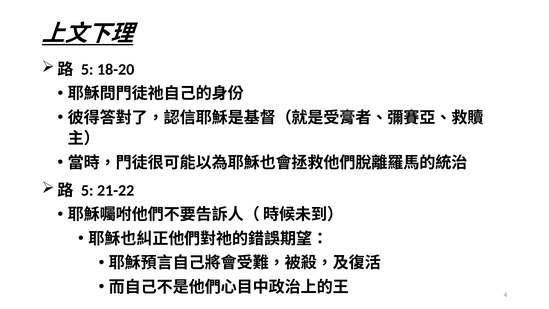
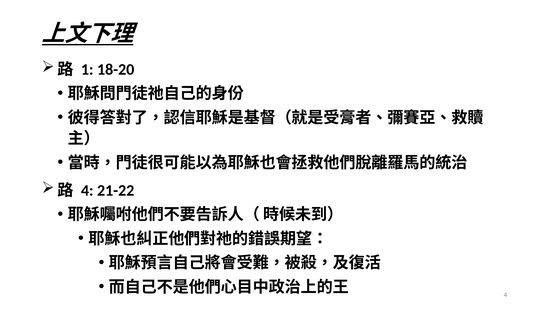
5: 5 -> 1 (87, 69)
5: 5 -> 4 (87, 190)
